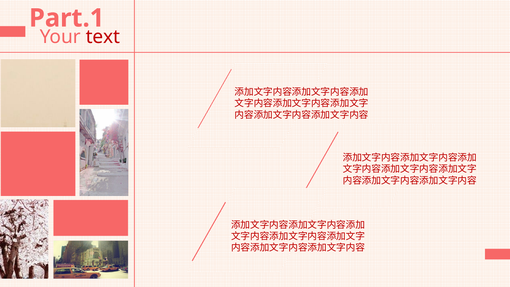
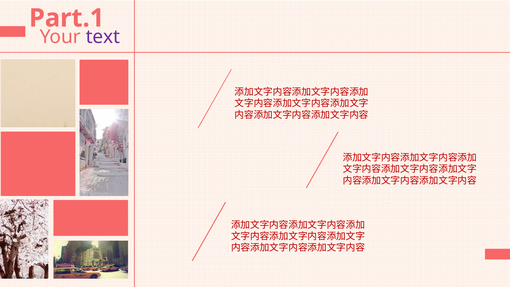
text colour: red -> purple (103, 37)
